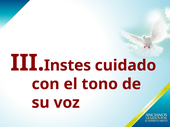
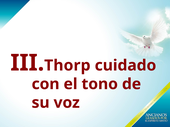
Instes: Instes -> Thorp (67, 66)
